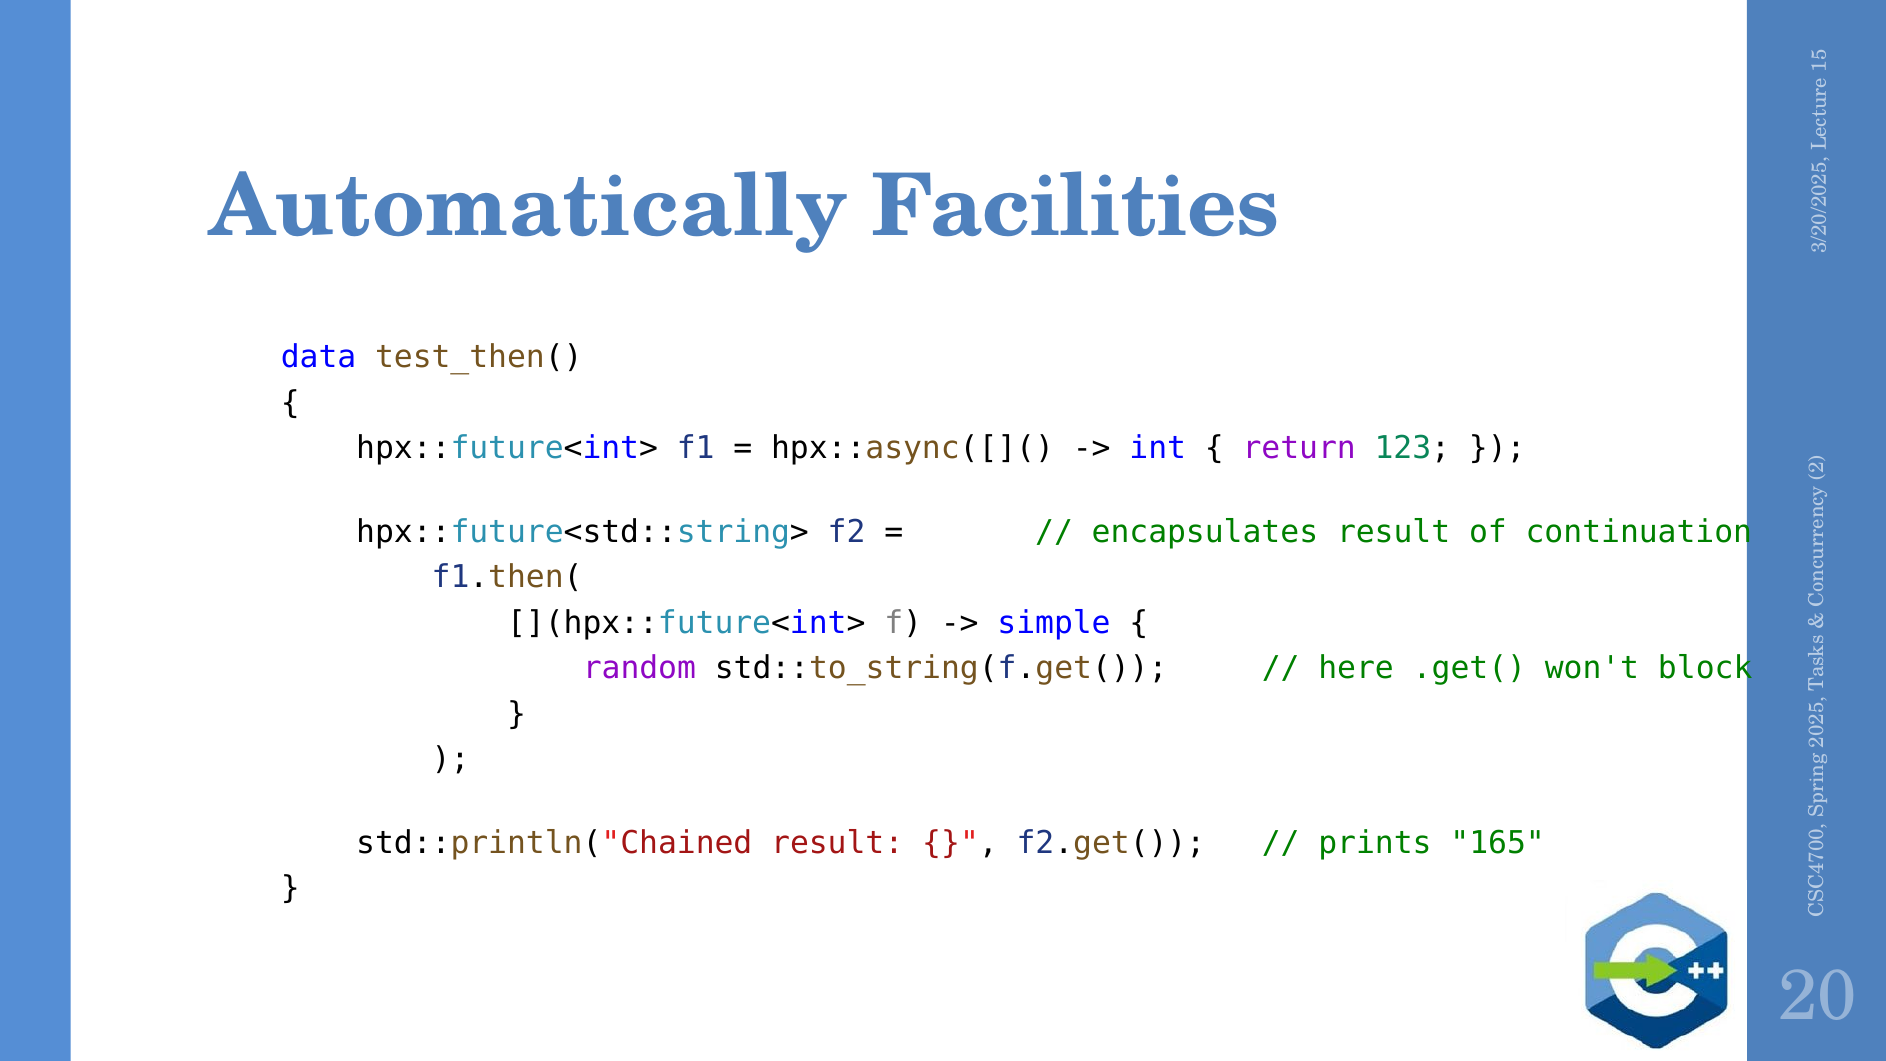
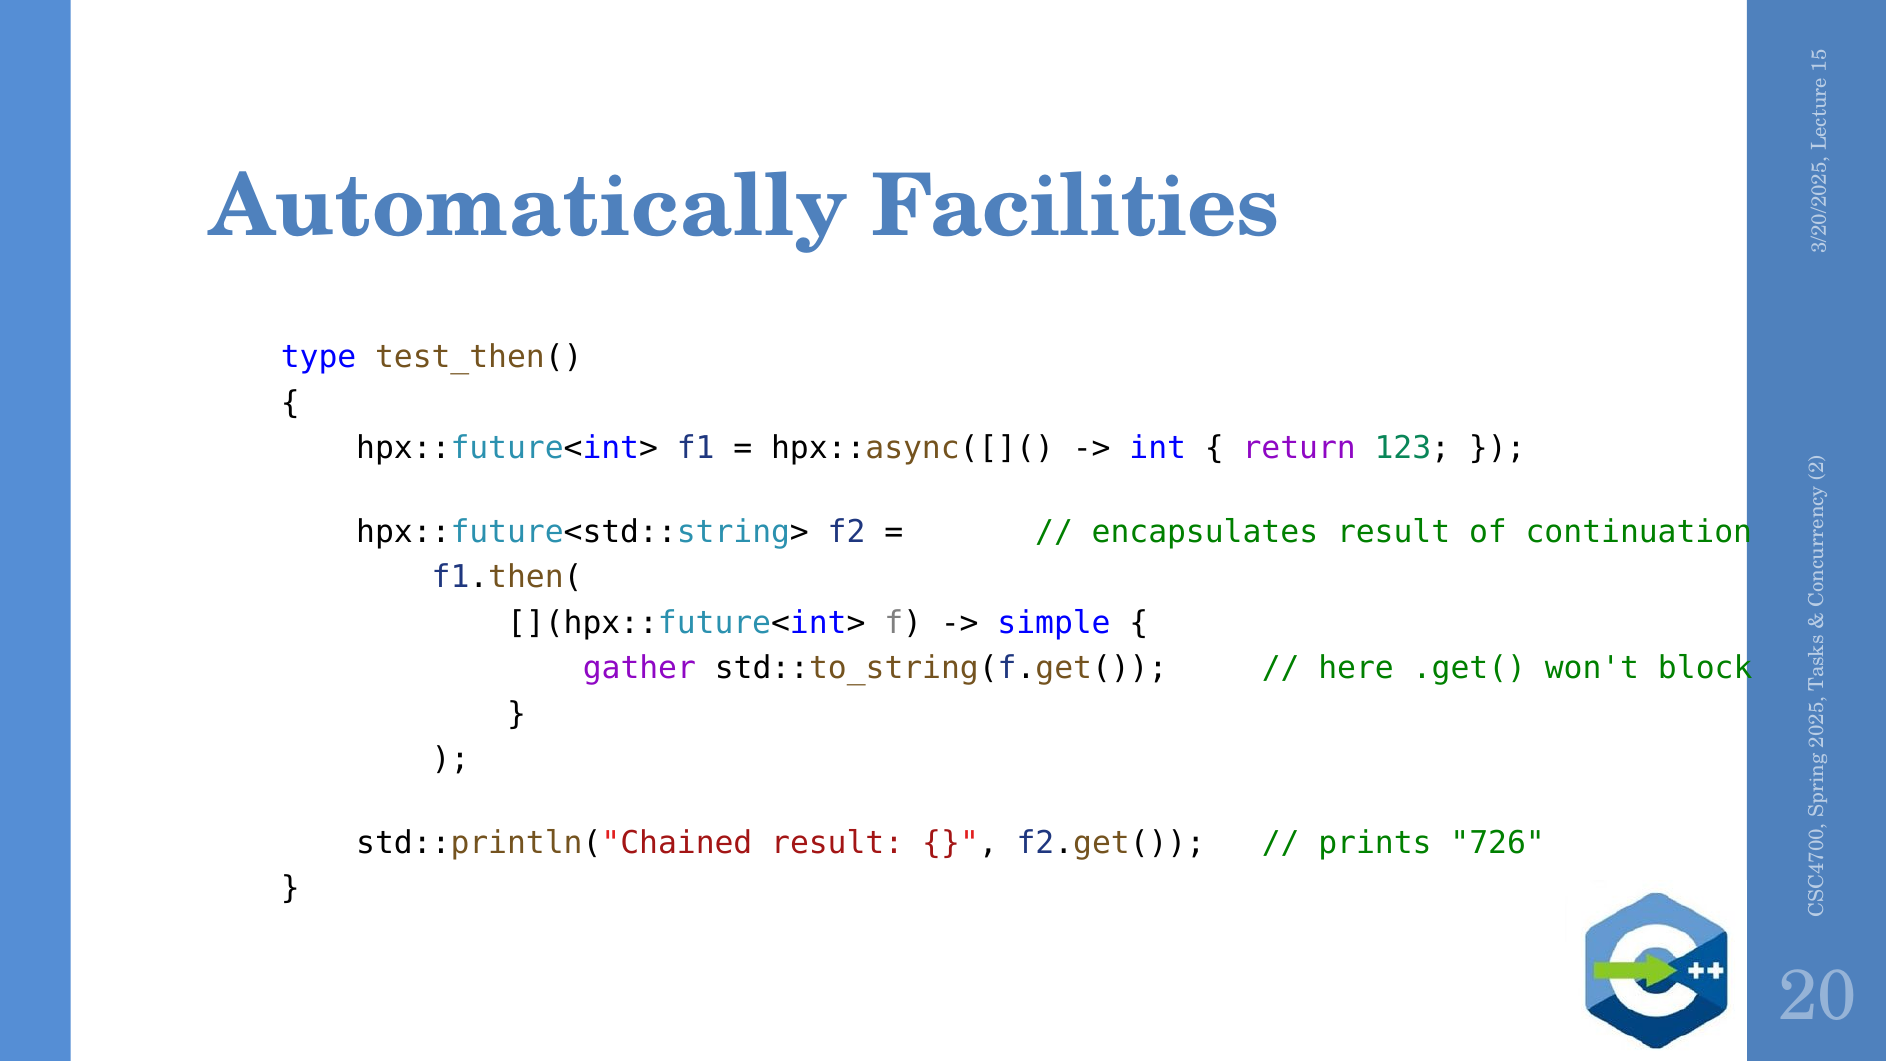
data: data -> type (319, 357)
random: random -> gather (639, 668)
165: 165 -> 726 (1498, 843)
